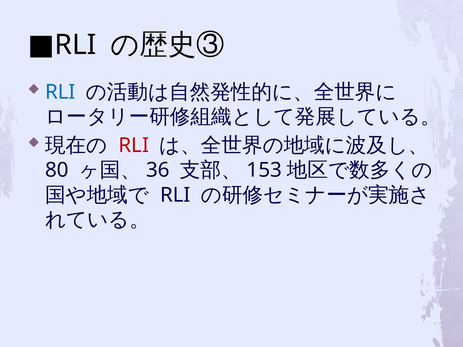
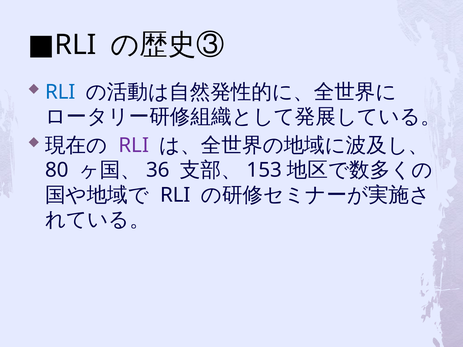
RLI colour: red -> purple (134, 146)
